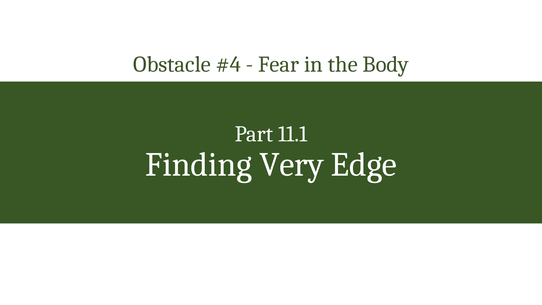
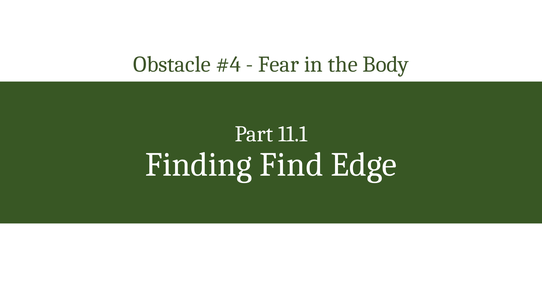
Very: Very -> Find (291, 164)
